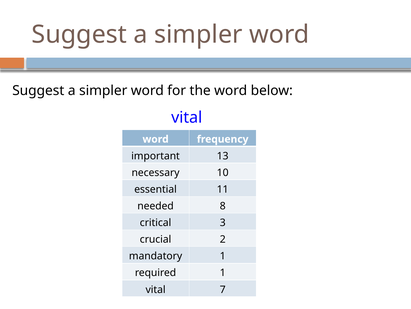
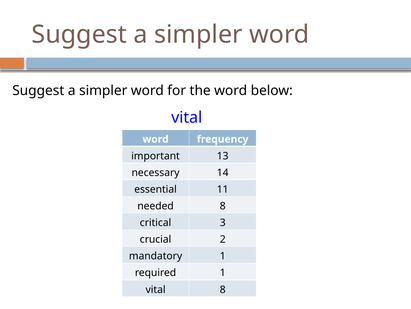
10: 10 -> 14 (223, 172)
vital 7: 7 -> 8 (223, 289)
